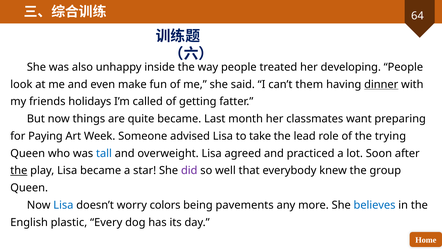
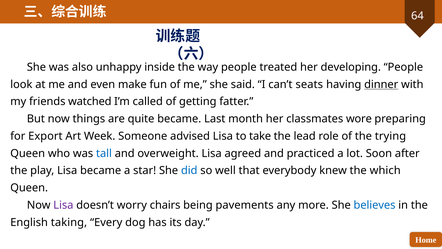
them: them -> seats (309, 84)
holidays: holidays -> watched (90, 102)
want: want -> wore (359, 119)
Paying: Paying -> Export (45, 136)
the underline: present -> none (19, 170)
did colour: purple -> blue (189, 170)
group: group -> which (385, 170)
Lisa colour: blue -> purple (63, 205)
colors: colors -> chairs (165, 205)
plastic: plastic -> taking (69, 222)
